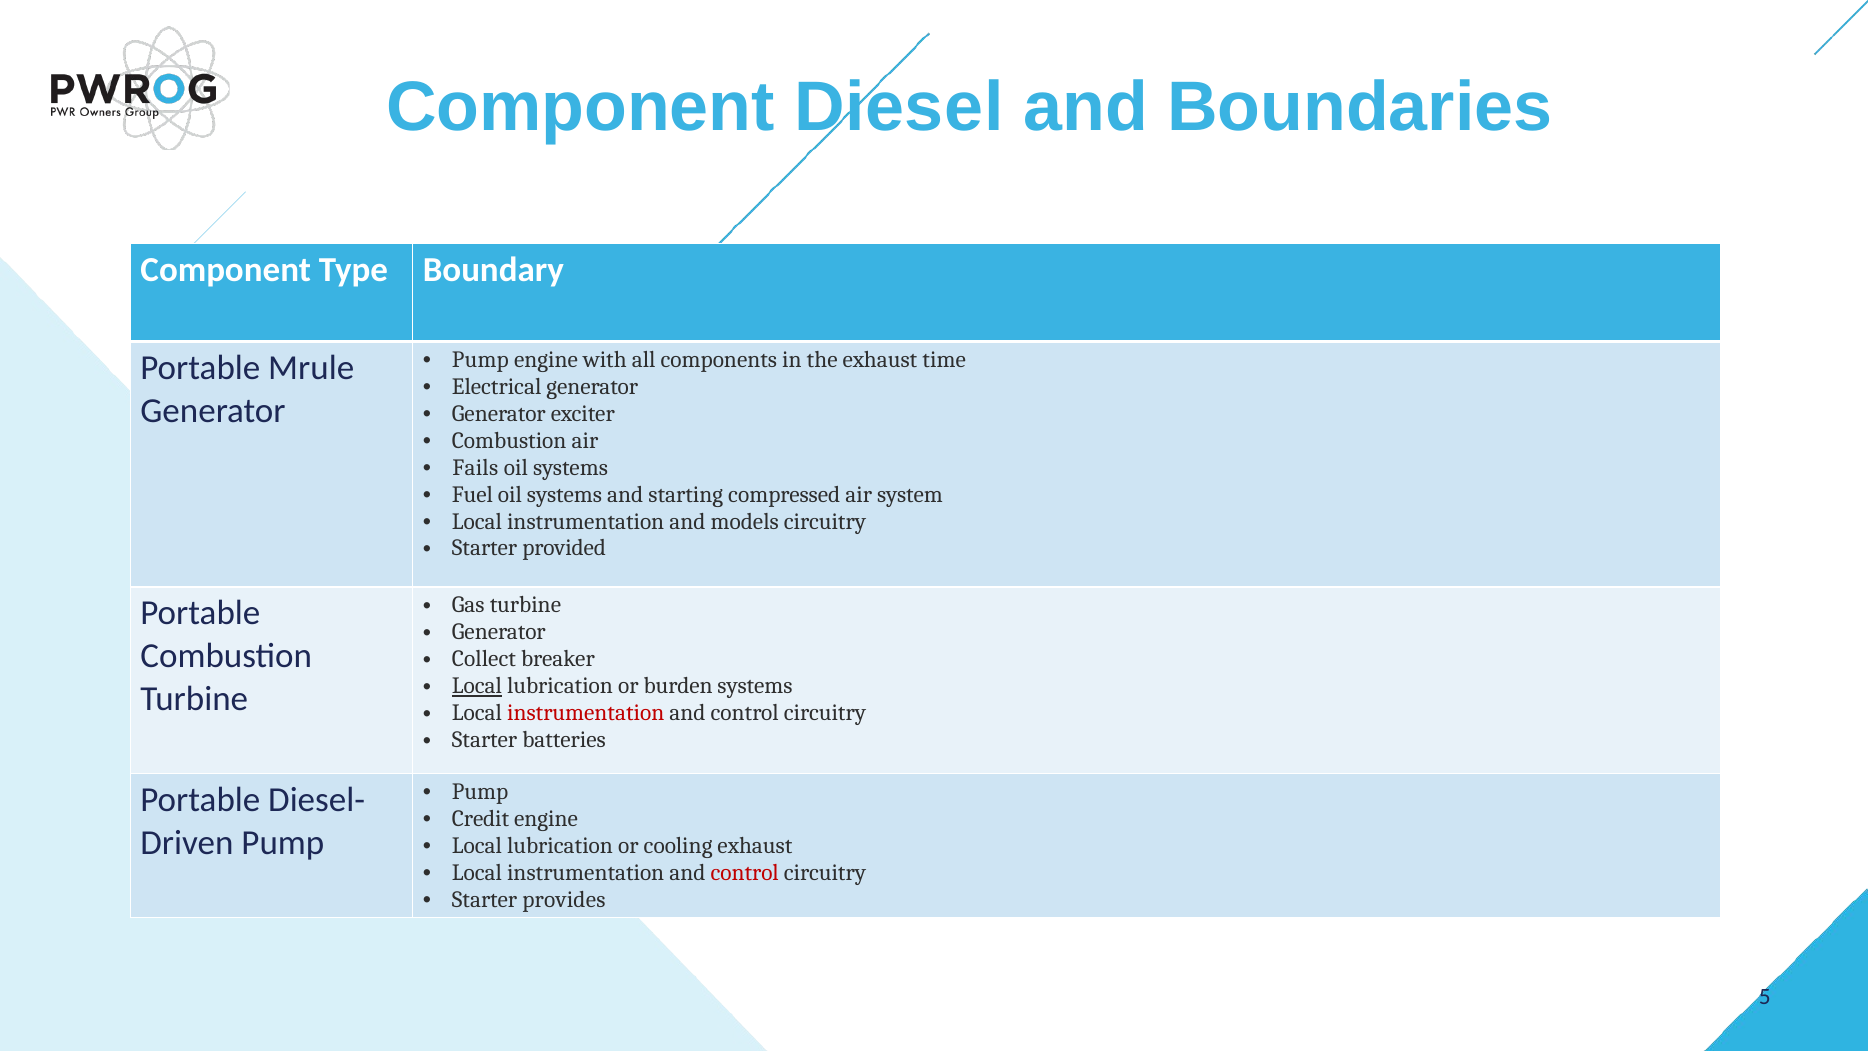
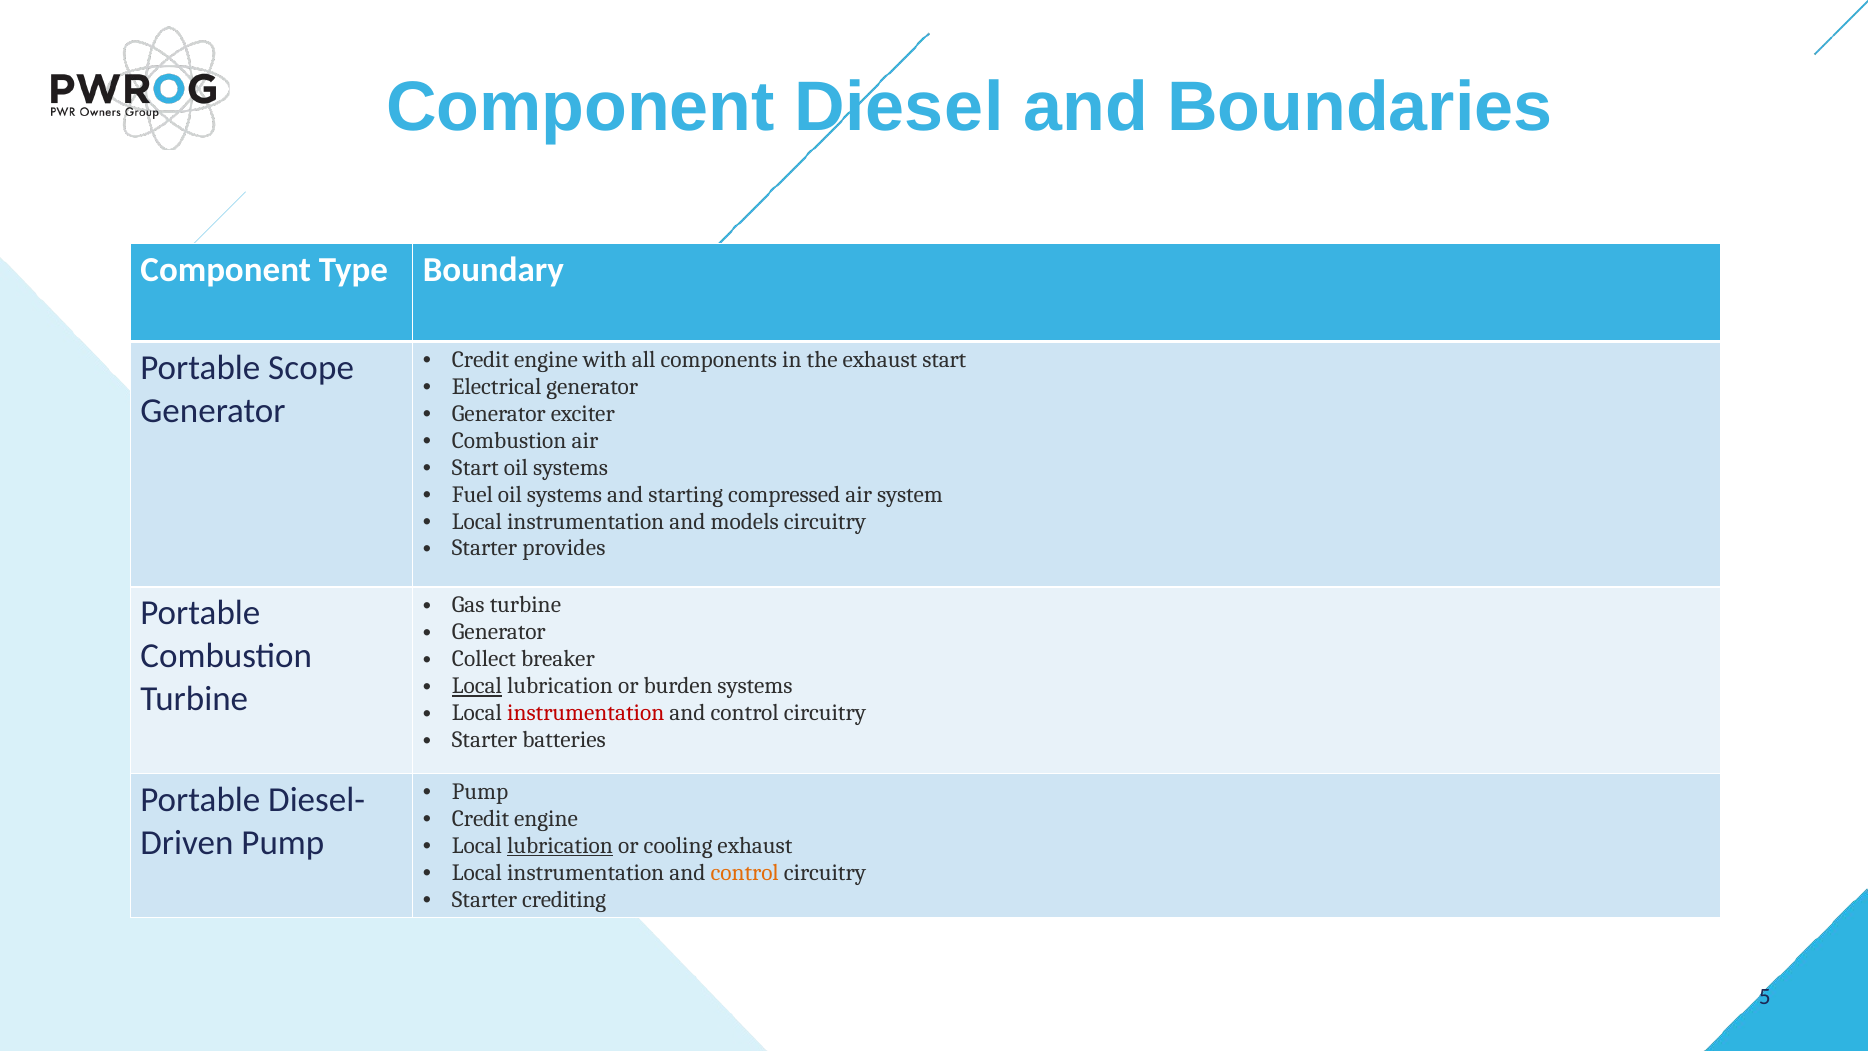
Pump: Pump -> Credit (481, 360)
exhaust time: time -> start (944, 360)
Mrule: Mrule -> Scope (311, 368)
Fails: Fails -> Start (475, 467)
provided: provided -> provides (564, 548)
lubrication underline: none -> present (560, 845)
control colour: red -> orange (745, 872)
provides: provides -> crediting (564, 899)
